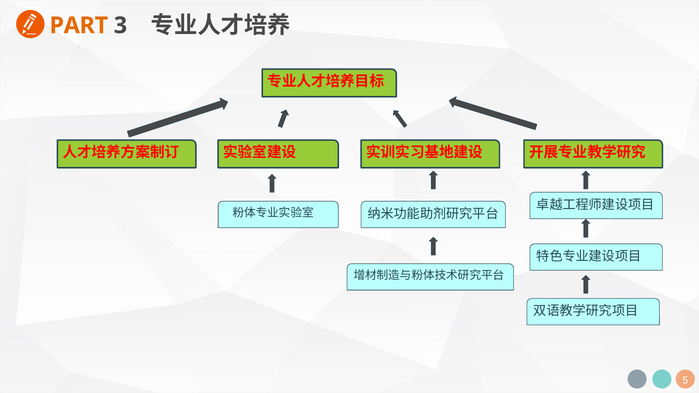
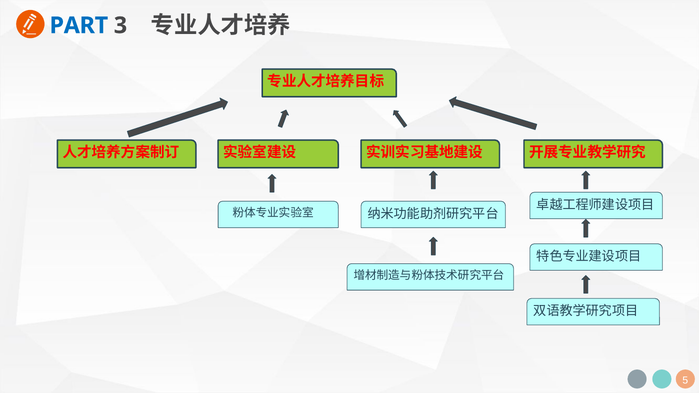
PART colour: orange -> blue (79, 25)
